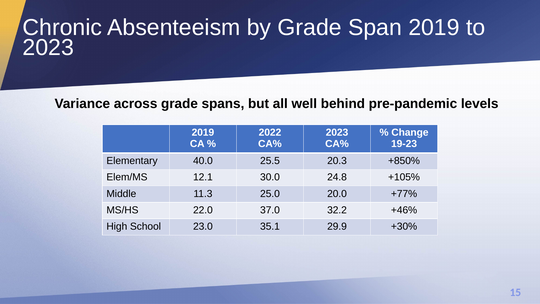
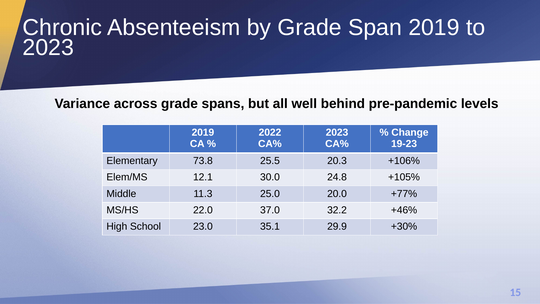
40.0: 40.0 -> 73.8 (203, 161)
+850%: +850% -> +106% (404, 161)
